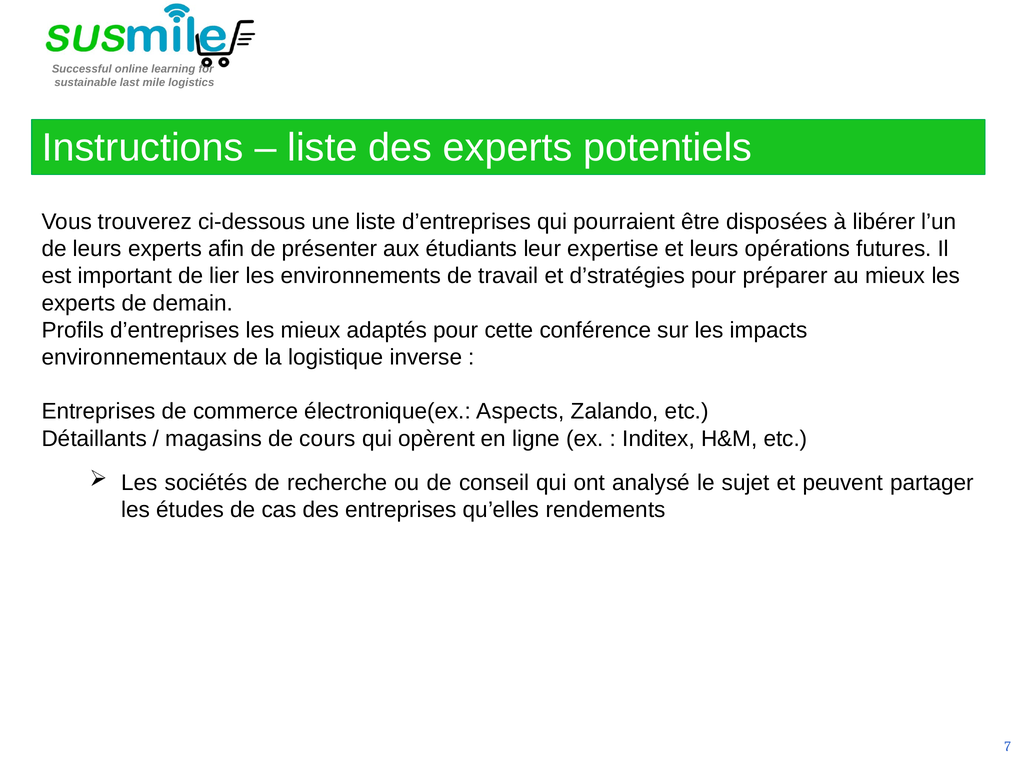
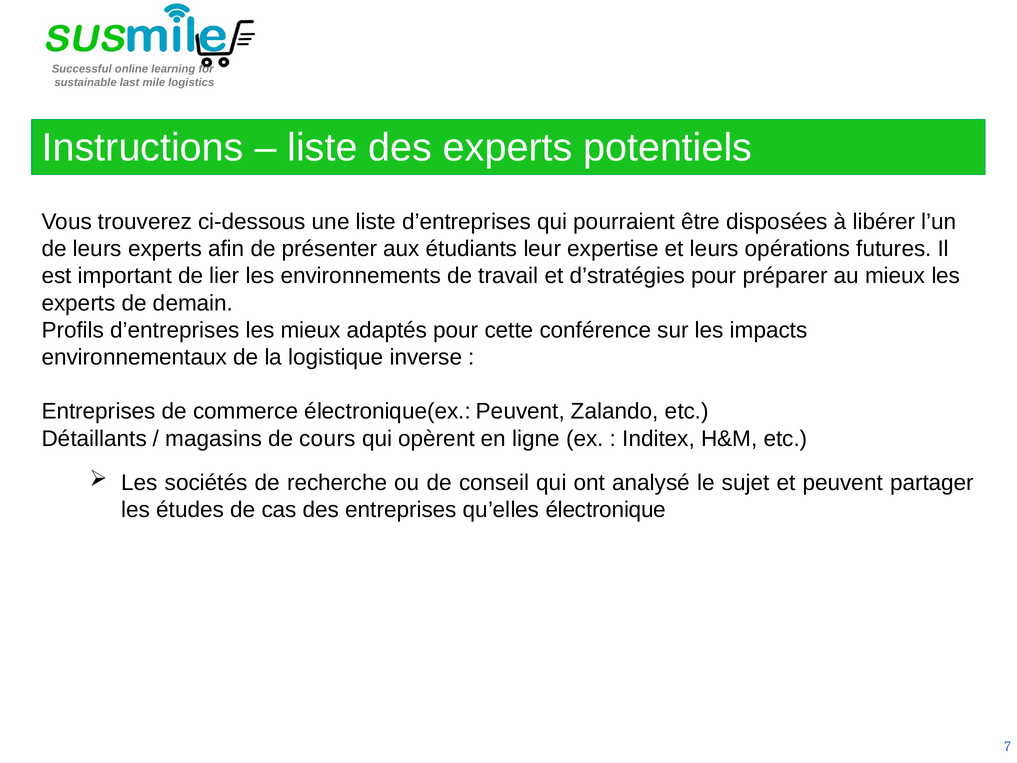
électronique(ex Aspects: Aspects -> Peuvent (520, 411)
rendements: rendements -> électronique (606, 510)
